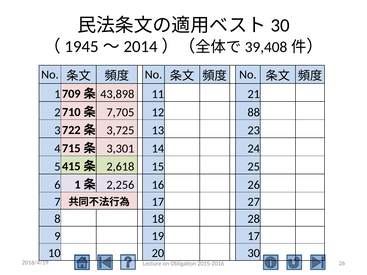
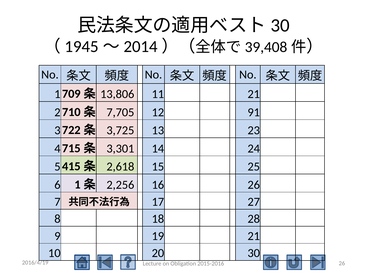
43,898: 43,898 -> 13,806 (117, 94)
88: 88 -> 91 (254, 112)
19 17: 17 -> 21 (254, 236)
